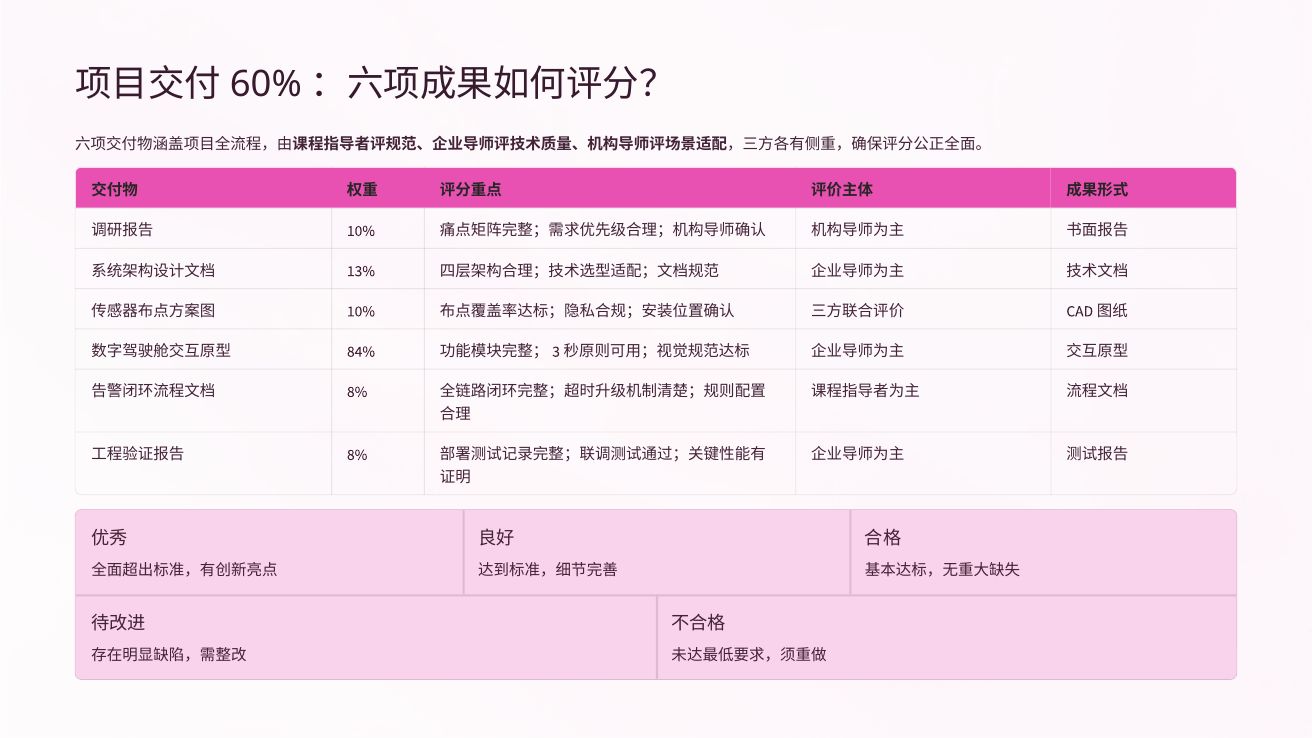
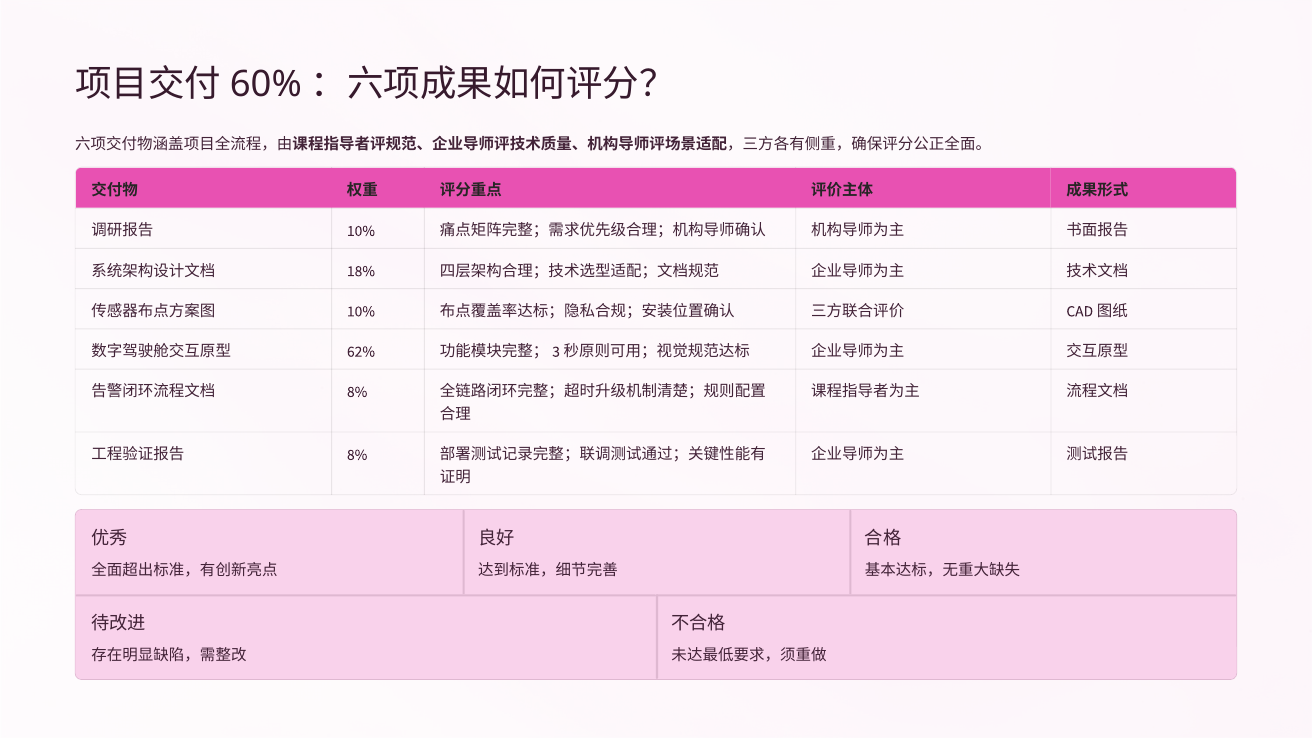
13%: 13% -> 18% (361, 271)
84%: 84% -> 62% (361, 352)
